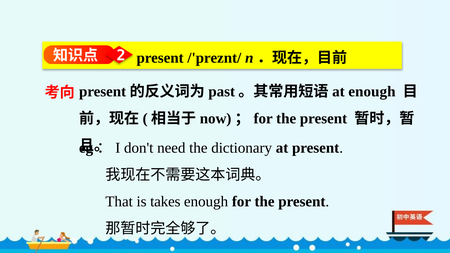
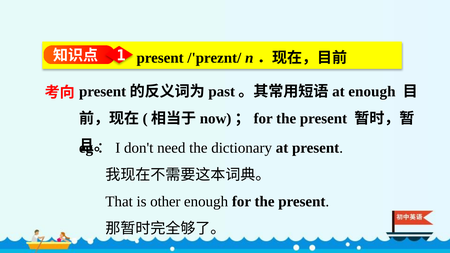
2: 2 -> 1 (121, 56)
takes: takes -> other (165, 202)
